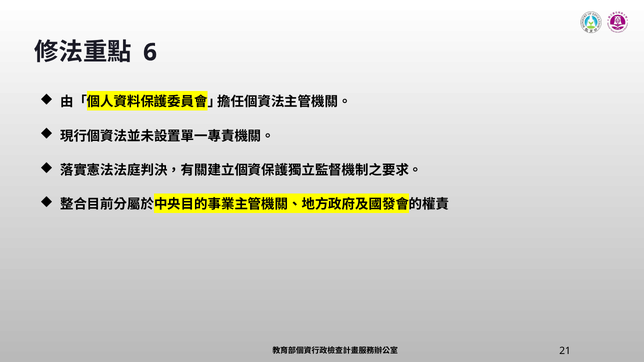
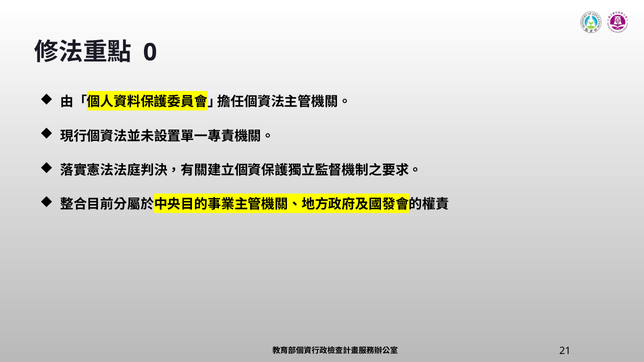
6: 6 -> 0 (150, 52)
